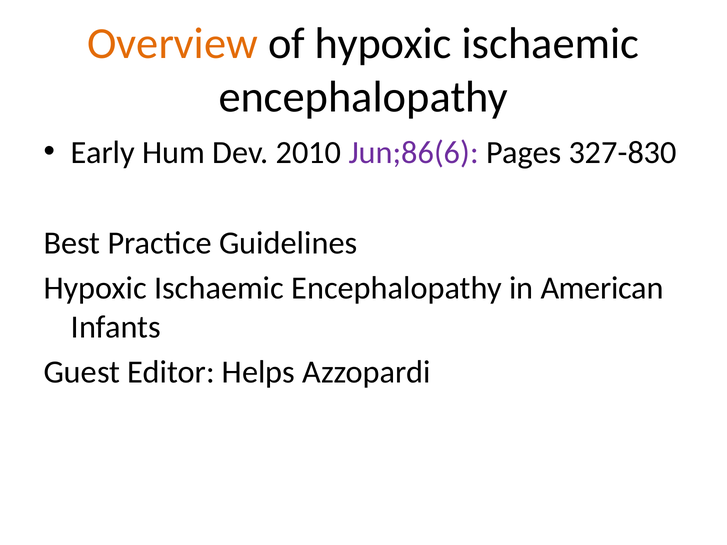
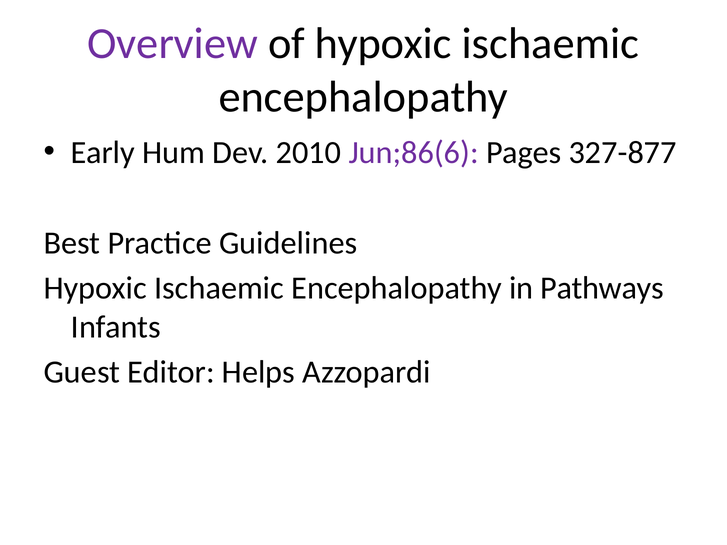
Overview colour: orange -> purple (172, 44)
327-830: 327-830 -> 327-877 (623, 153)
American: American -> Pathways (602, 288)
